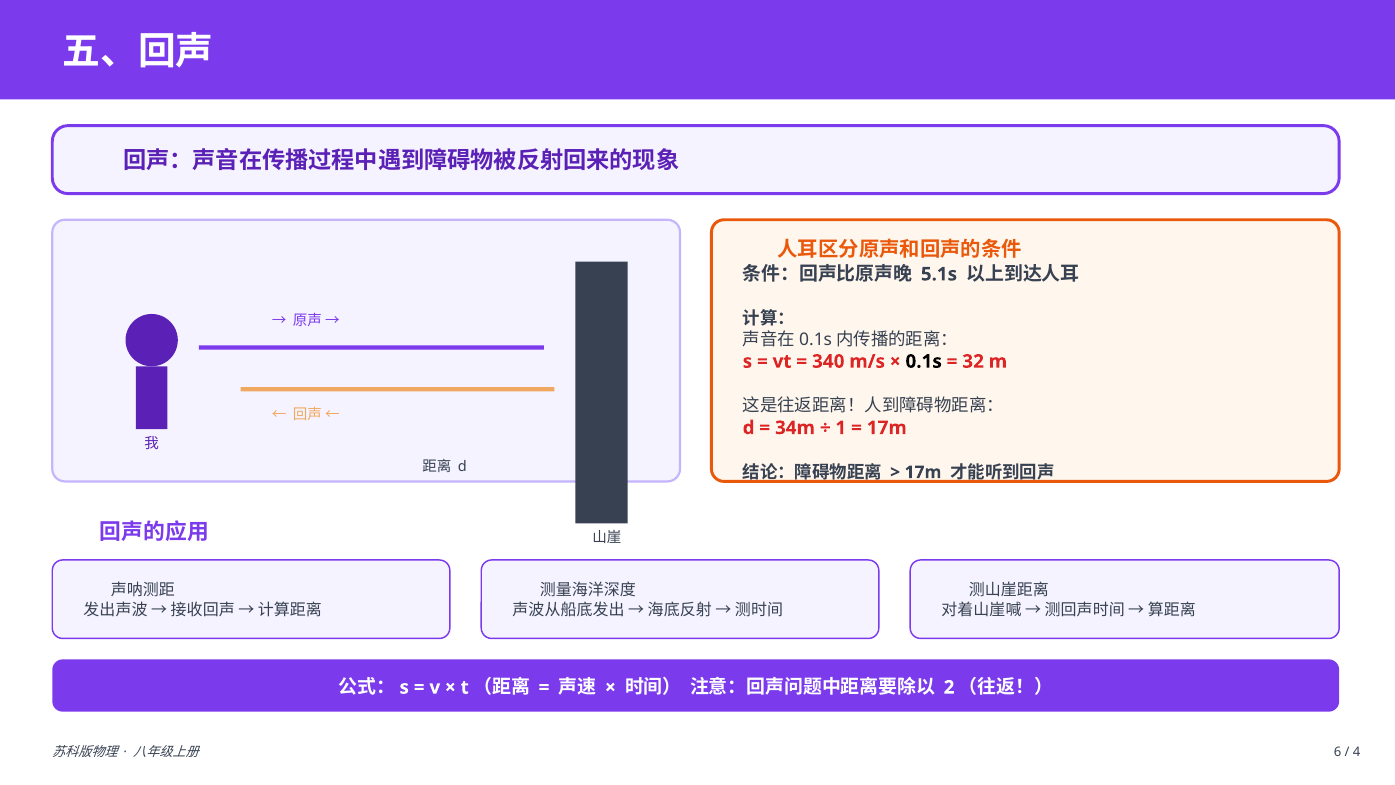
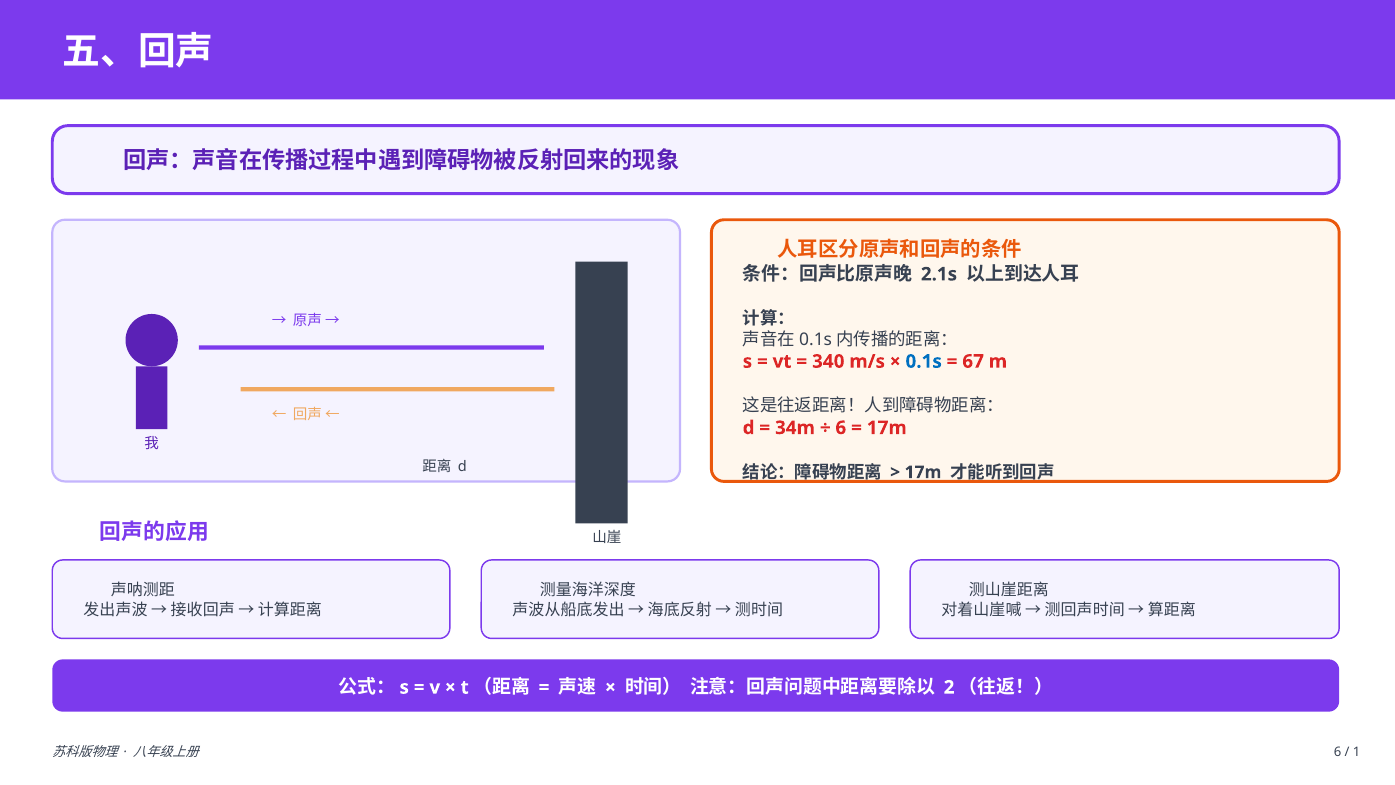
5.1s: 5.1s -> 2.1s (939, 274)
0.1s colour: black -> blue (924, 361)
32: 32 -> 67 (973, 361)
1: 1 -> 6 (841, 428)
4: 4 -> 1 (1357, 752)
